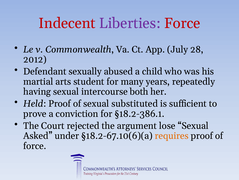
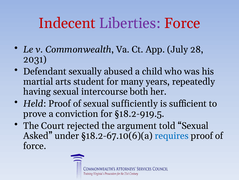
2012: 2012 -> 2031 (35, 59)
substituted: substituted -> sufficiently (135, 103)
§18.2-386.1: §18.2-386.1 -> §18.2-919.5 (139, 113)
lose: lose -> told (167, 125)
requires colour: orange -> blue (172, 135)
